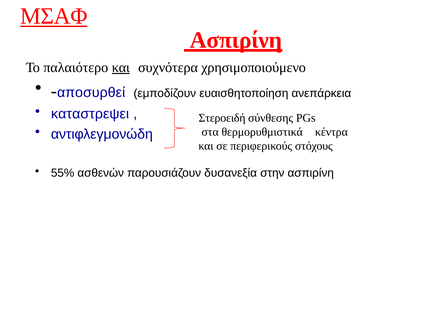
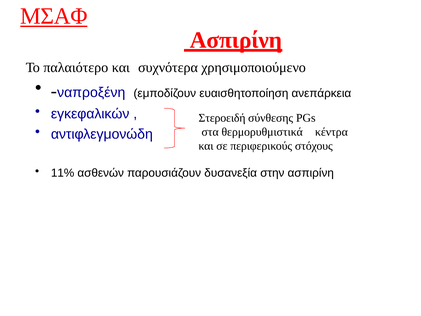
και underline: present -> none (121, 67)
αποσυρθεί: αποσυρθεί -> ναπροξένη (91, 92)
καταστρεψει: καταστρεψει -> εγκεφαλικών (90, 114)
55%: 55% -> 11% (63, 173)
